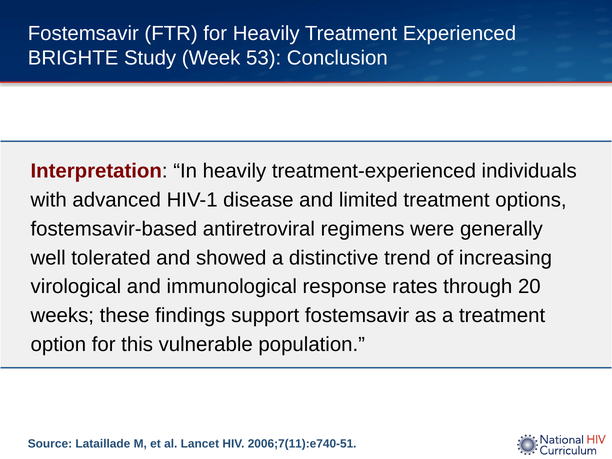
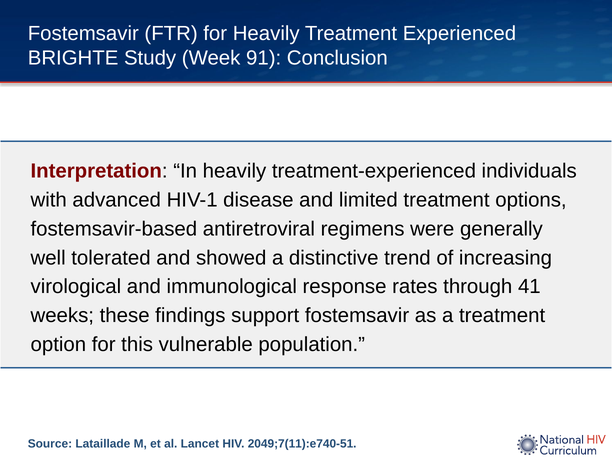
53: 53 -> 91 (264, 58)
20: 20 -> 41 (529, 287)
2006;7(11):e740-51: 2006;7(11):e740-51 -> 2049;7(11):e740-51 (302, 444)
